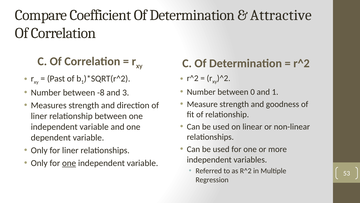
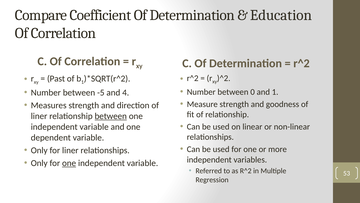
Attractive: Attractive -> Education (281, 15)
-8: -8 -> -5 (101, 92)
3: 3 -> 4 (126, 92)
between underline: none -> present (111, 116)
